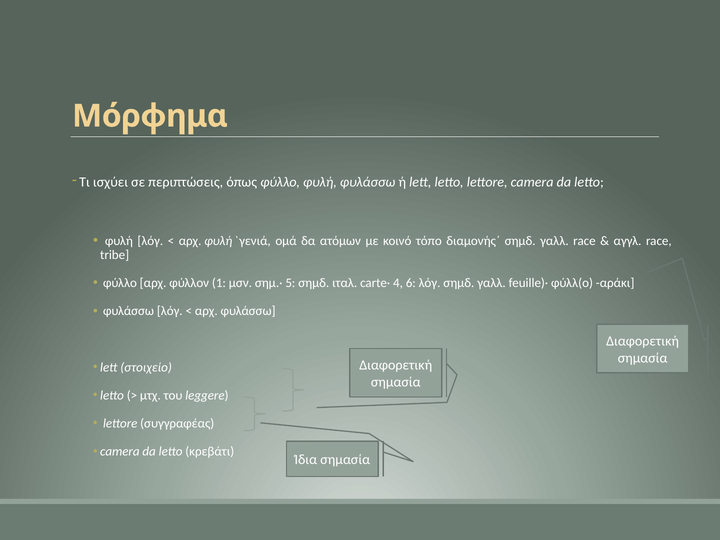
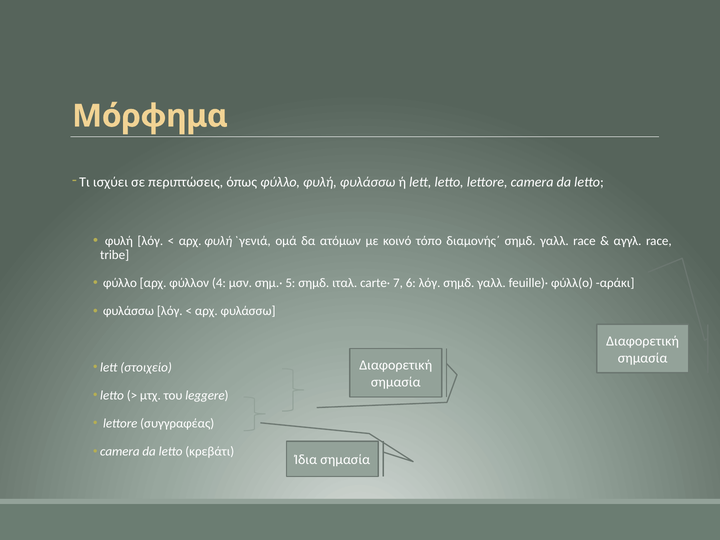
1: 1 -> 4 (219, 283)
4: 4 -> 7 (398, 283)
